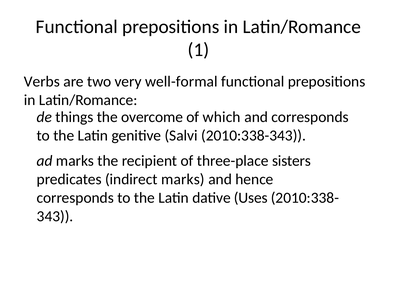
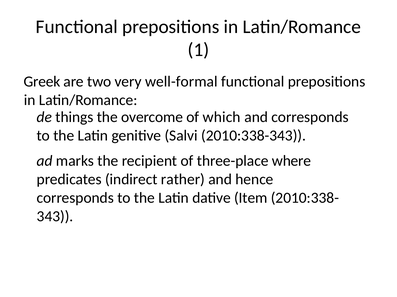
Verbs: Verbs -> Greek (42, 82)
sisters: sisters -> where (292, 161)
indirect marks: marks -> rather (183, 180)
Uses: Uses -> Item (251, 198)
